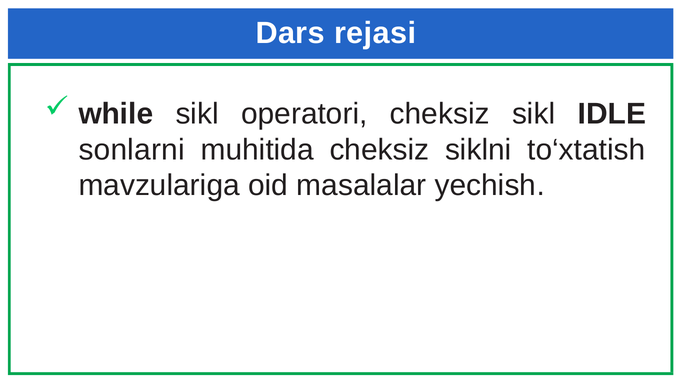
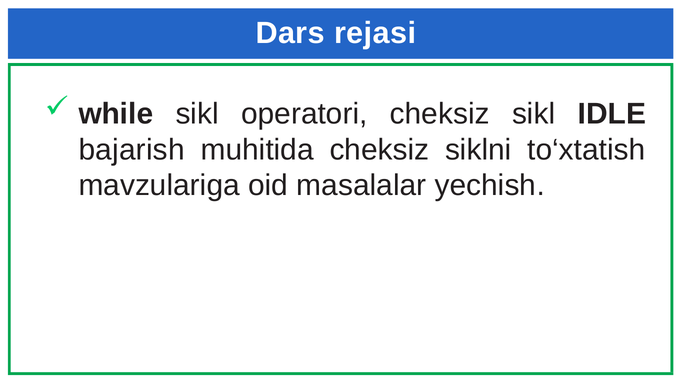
sonlarni: sonlarni -> bajarish (132, 150)
